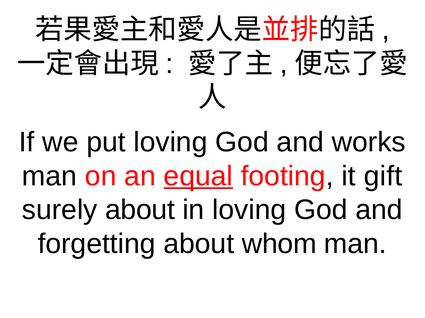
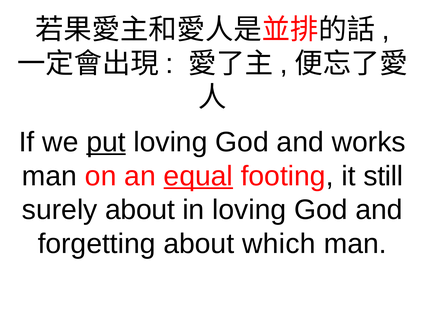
put underline: none -> present (106, 142)
gift: gift -> still (383, 176)
whom: whom -> which (279, 244)
